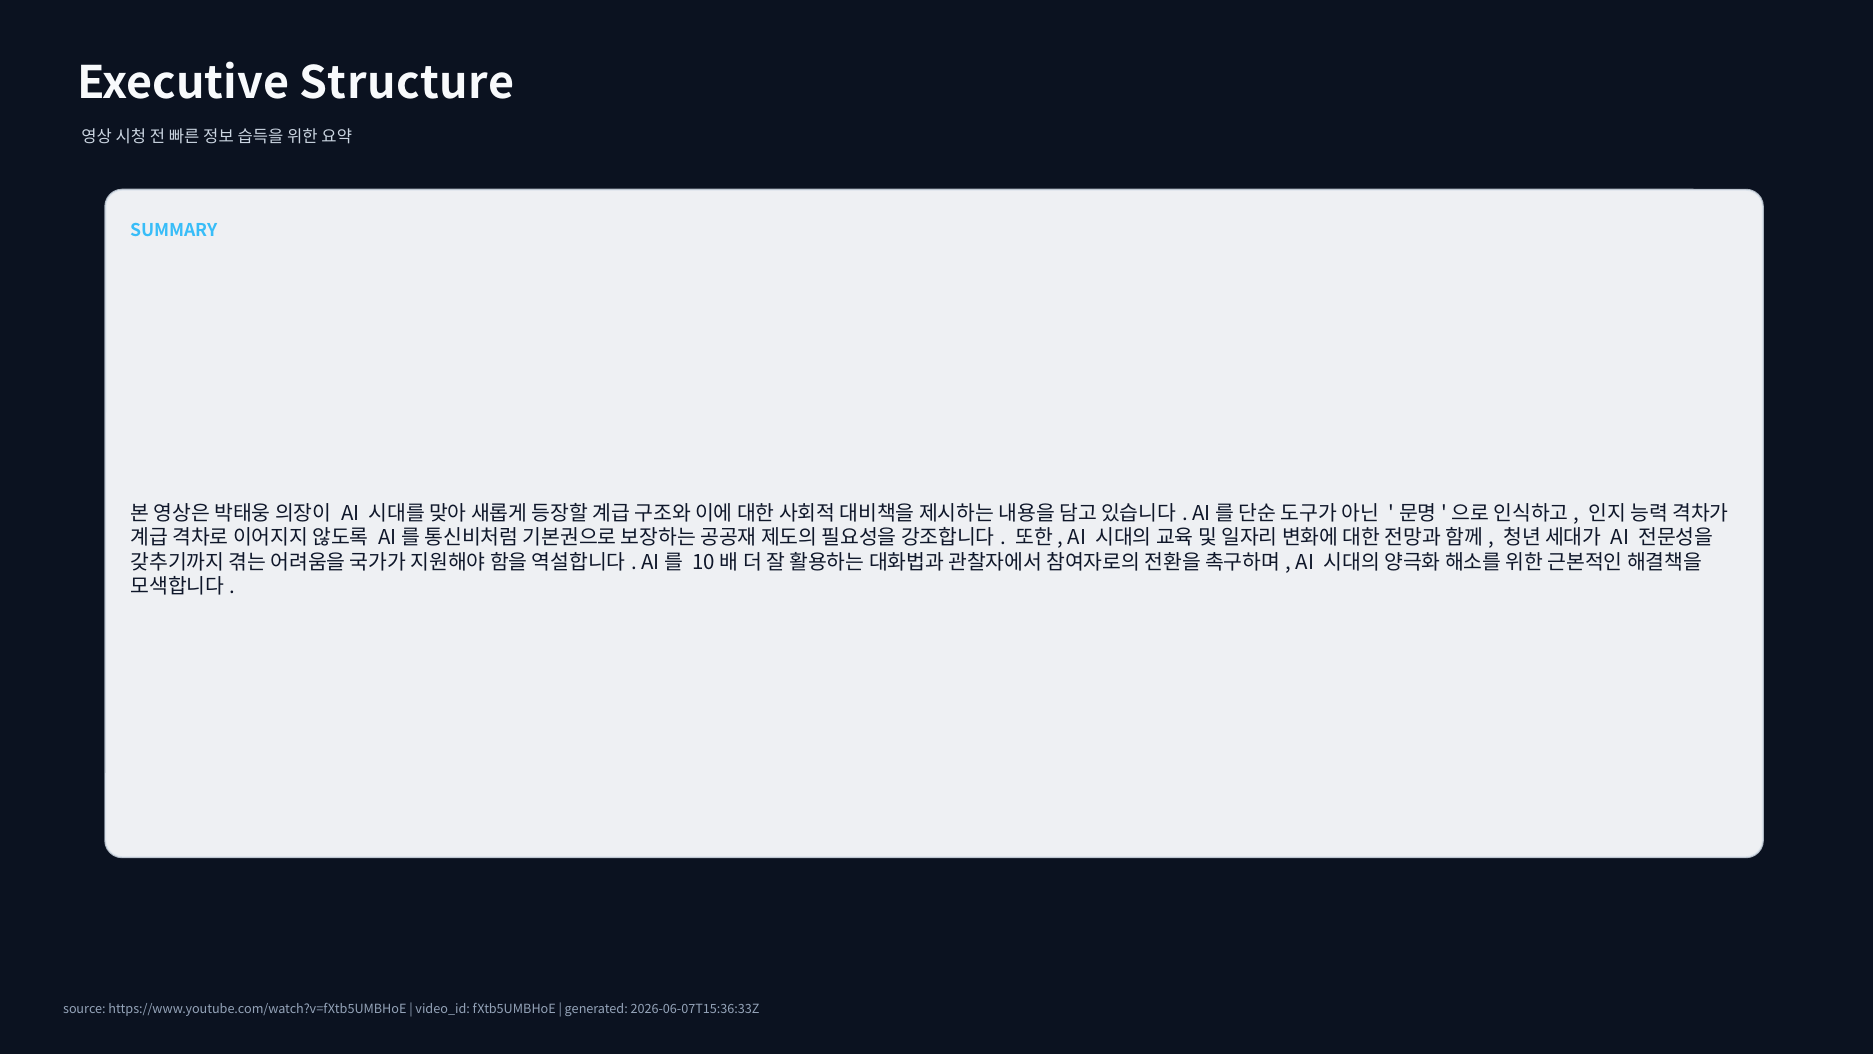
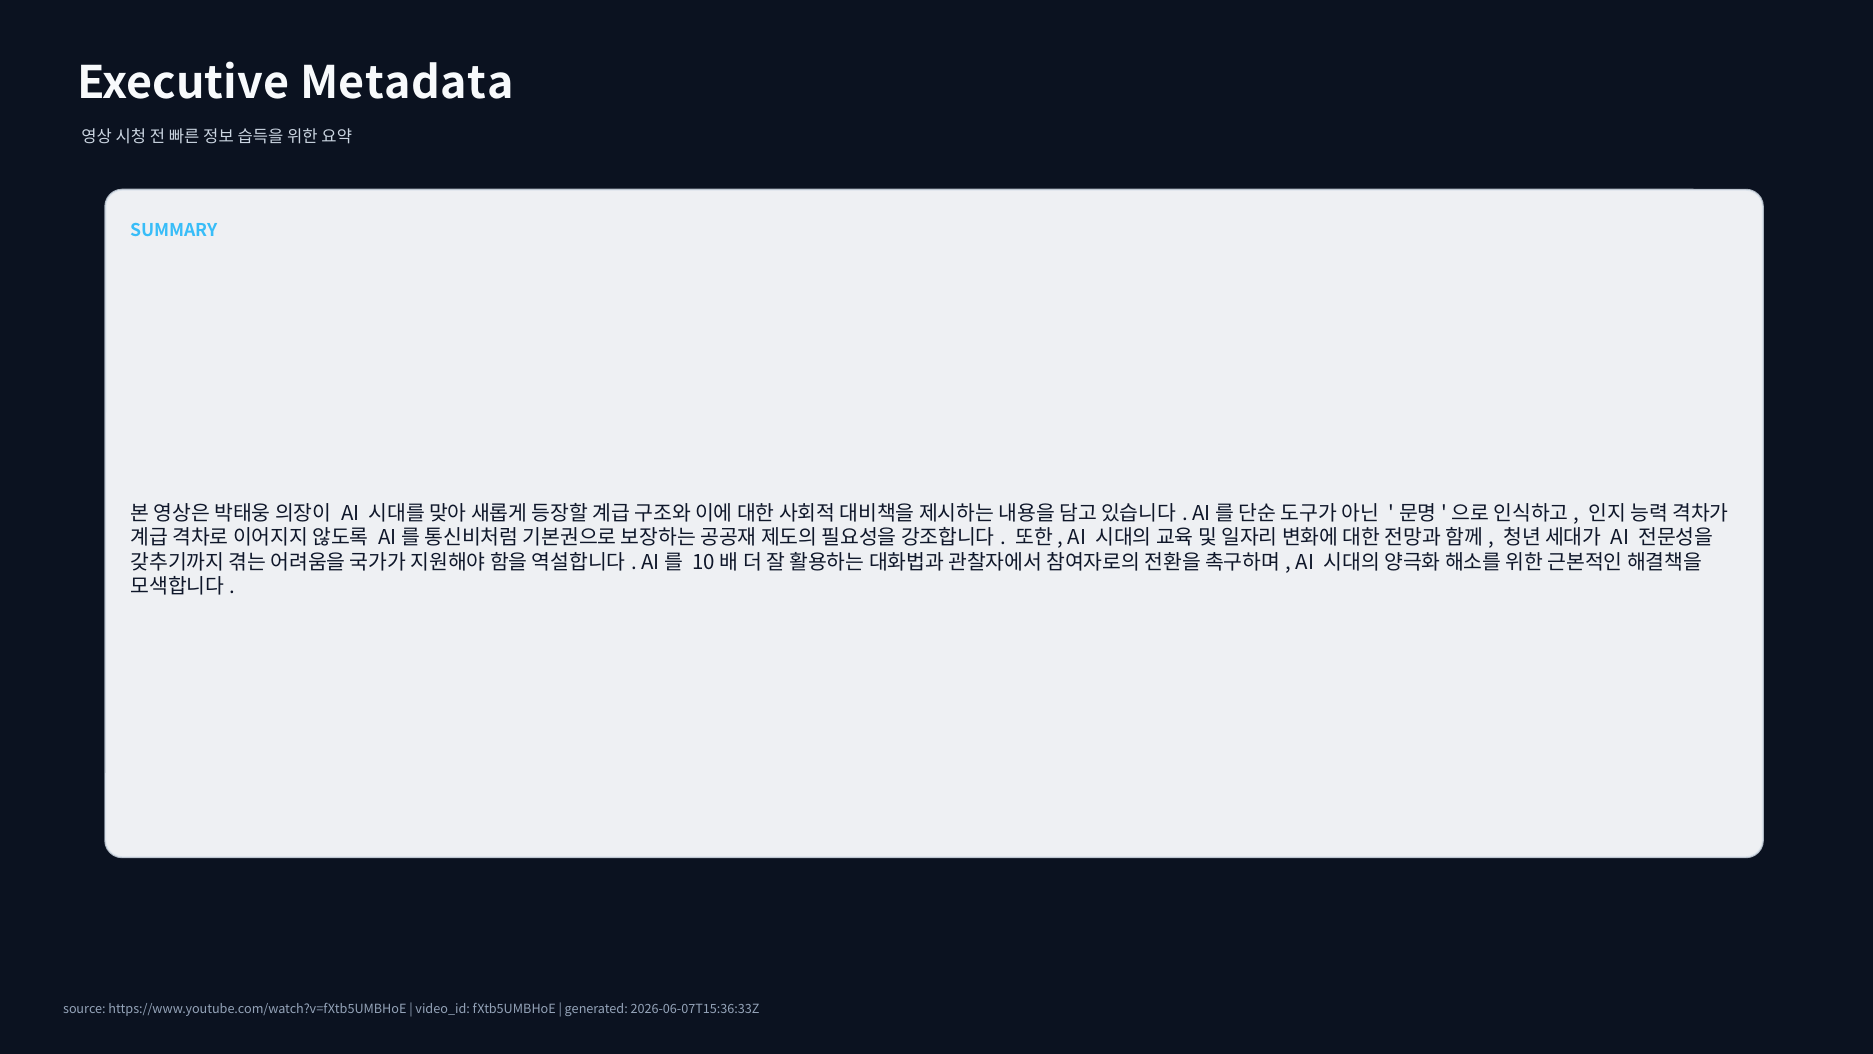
Structure: Structure -> Metadata (407, 84)
